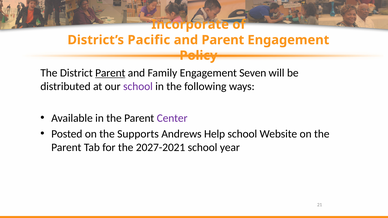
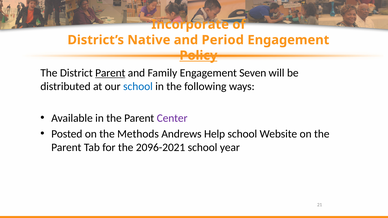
Pacific: Pacific -> Native (149, 40)
and Parent: Parent -> Period (223, 40)
Policy underline: none -> present (198, 56)
school colour: purple -> blue (138, 87)
Supports: Supports -> Methods (138, 134)
2027-2021: 2027-2021 -> 2096-2021 (161, 148)
